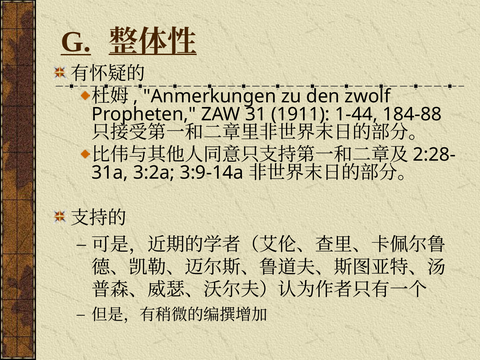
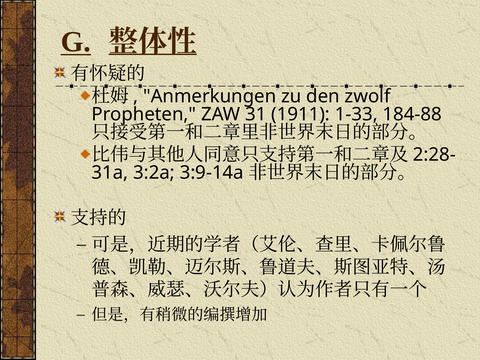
1-44: 1-44 -> 1-33 (356, 114)
